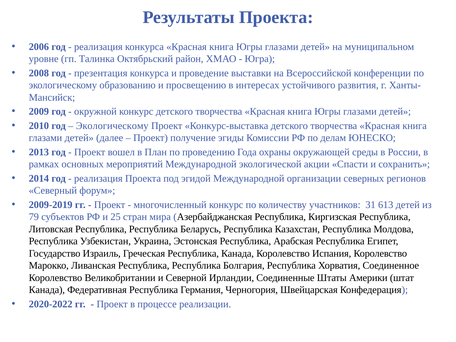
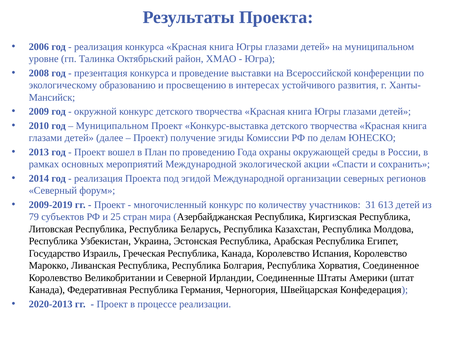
Экологическому: Экологическому -> Муниципальном (112, 126)
2020-2022: 2020-2022 -> 2020-2013 (51, 304)
